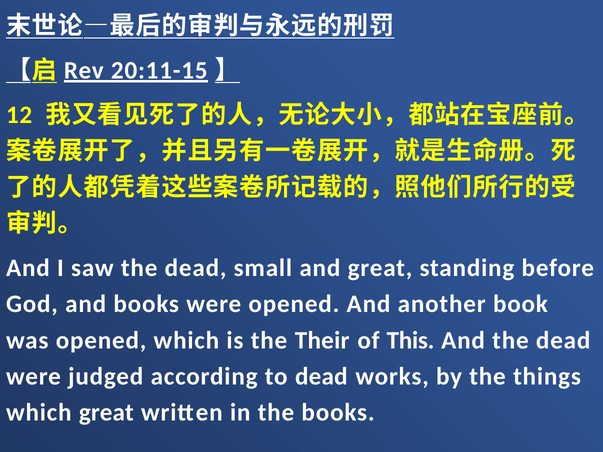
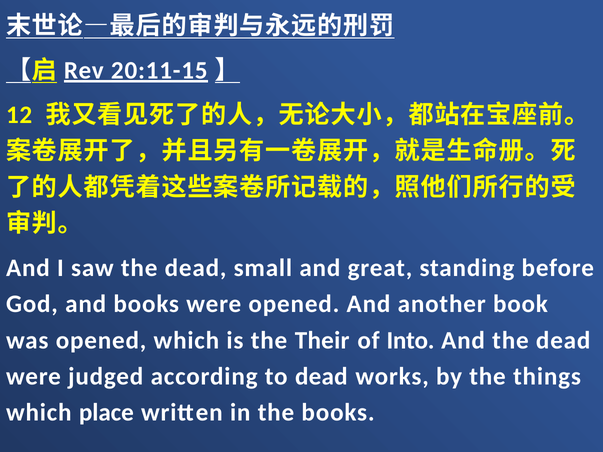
This: This -> Into (411, 340)
which great: great -> place (106, 413)
